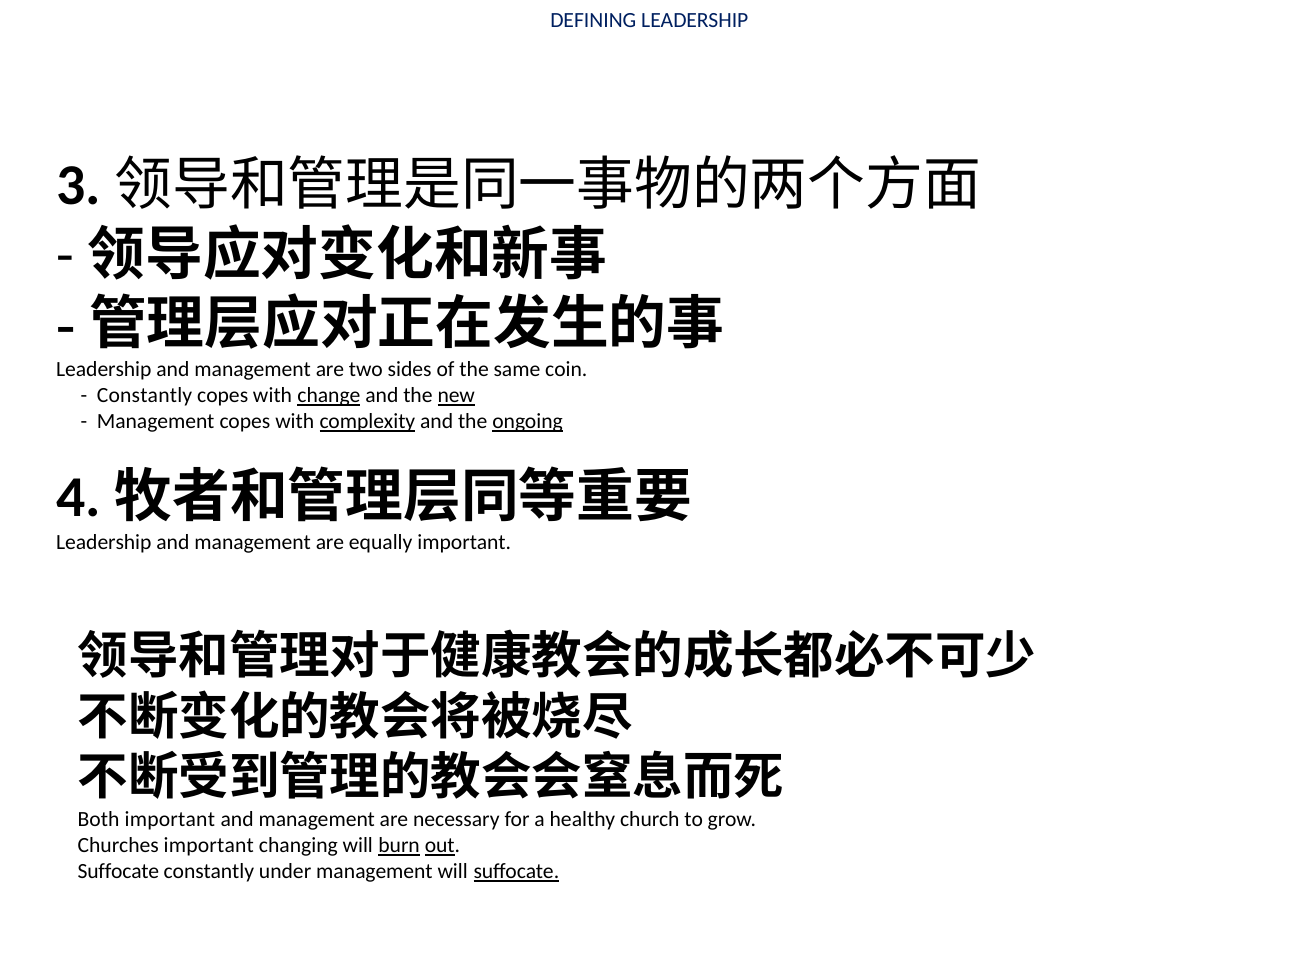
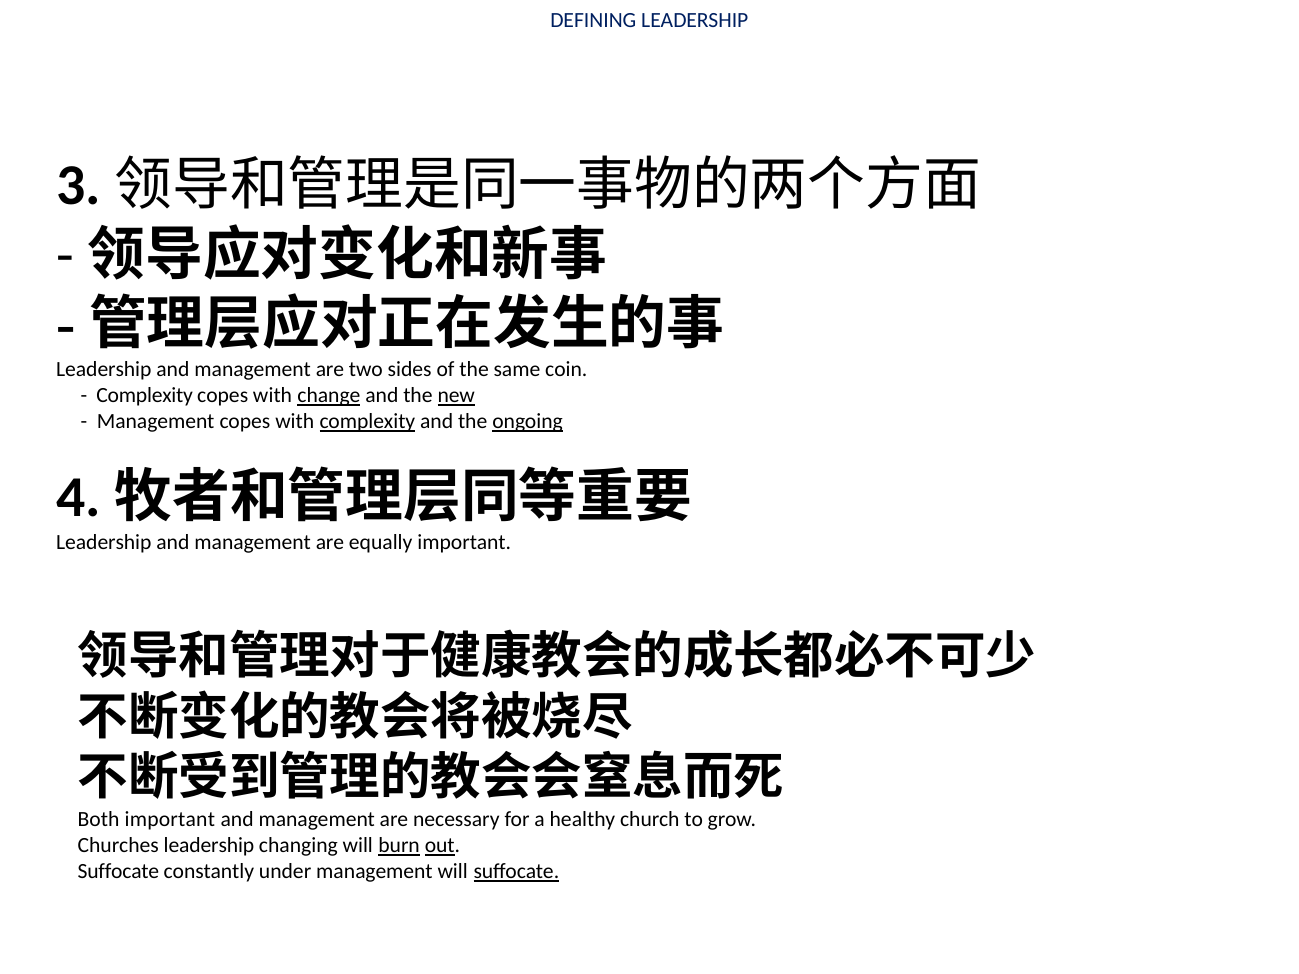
Constantly: Constantly -> Complexity (145, 395)
Churches important: important -> leadership (209, 846)
